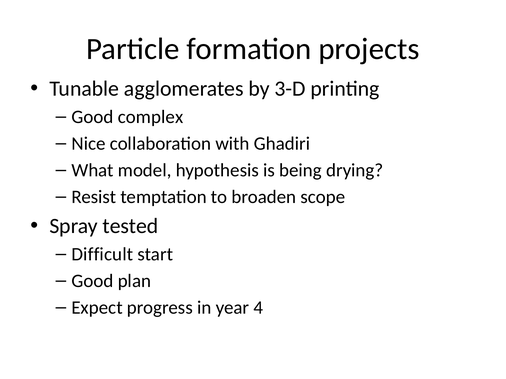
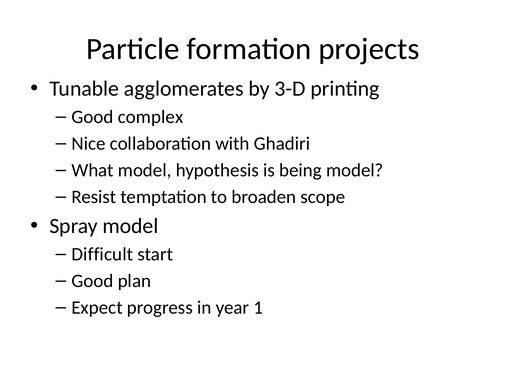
being drying: drying -> model (355, 170)
Spray tested: tested -> model (130, 226)
4: 4 -> 1 (258, 308)
